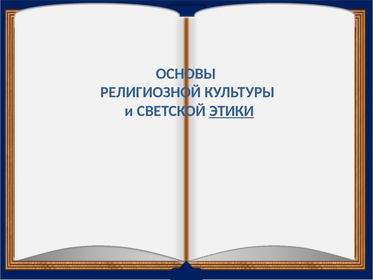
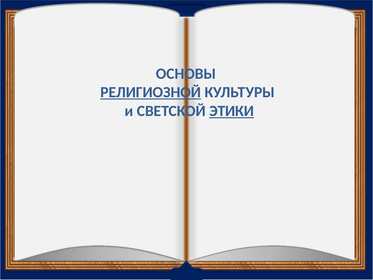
РЕЛИГИОЗНОЙ underline: none -> present (151, 92)
